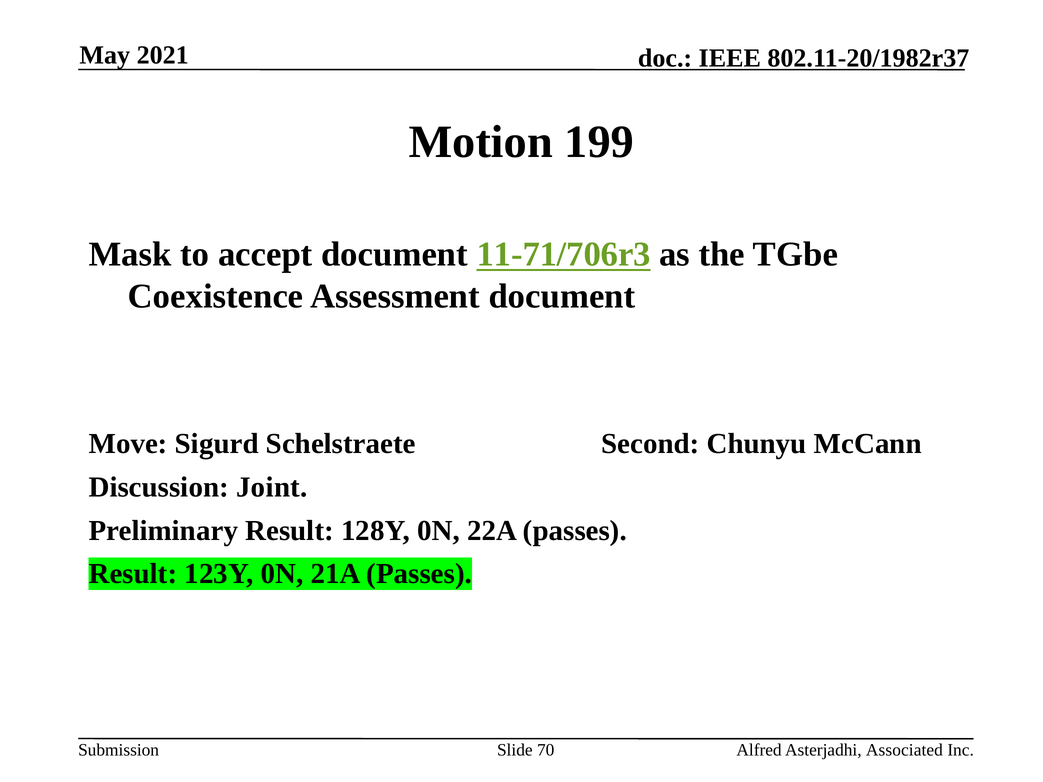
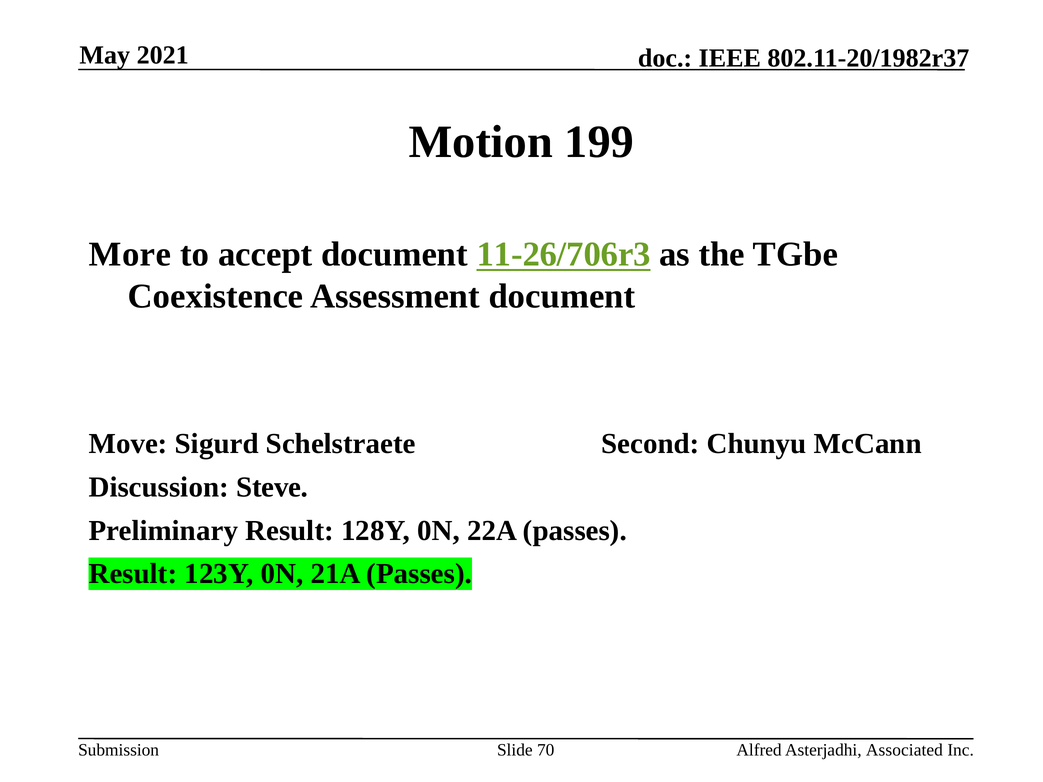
Mask: Mask -> More (130, 255)
11-71/706r3: 11-71/706r3 -> 11-26/706r3 (564, 255)
Joint: Joint -> Steve (272, 487)
